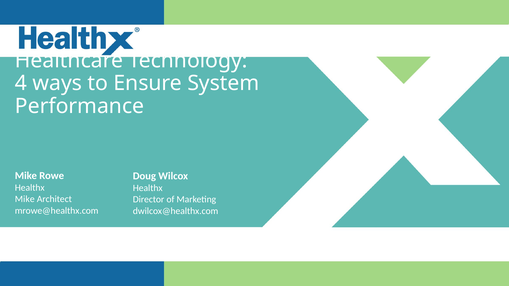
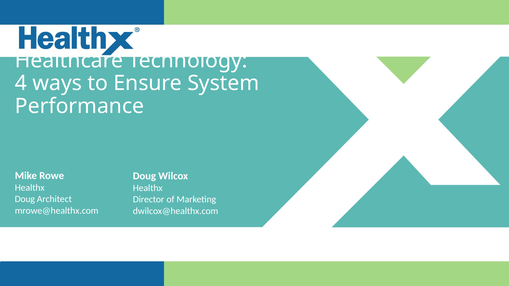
Mike: Mike -> Doug (25, 199)
